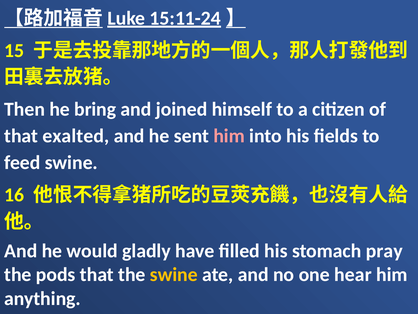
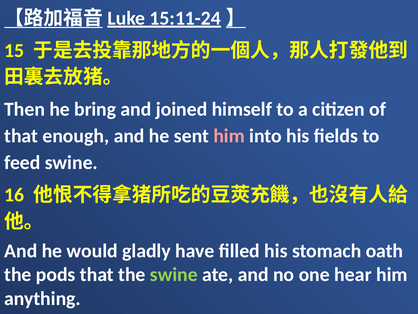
exalted: exalted -> enough (76, 136)
pray: pray -> oath (384, 251)
swine colour: yellow -> light green (174, 274)
